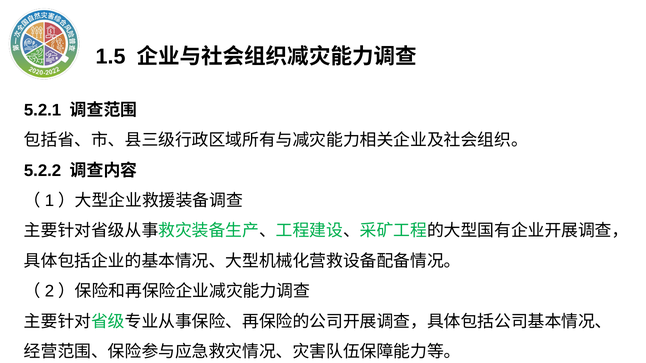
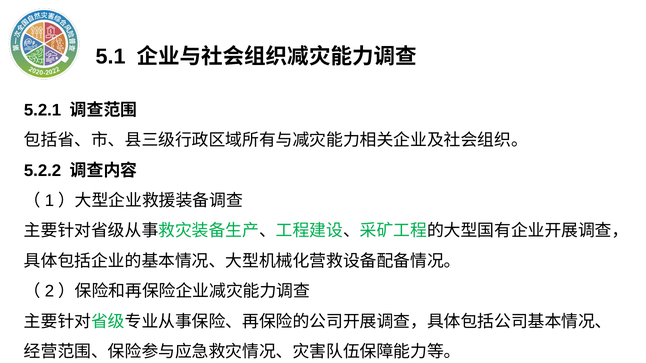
1.5: 1.5 -> 5.1 (111, 57)
